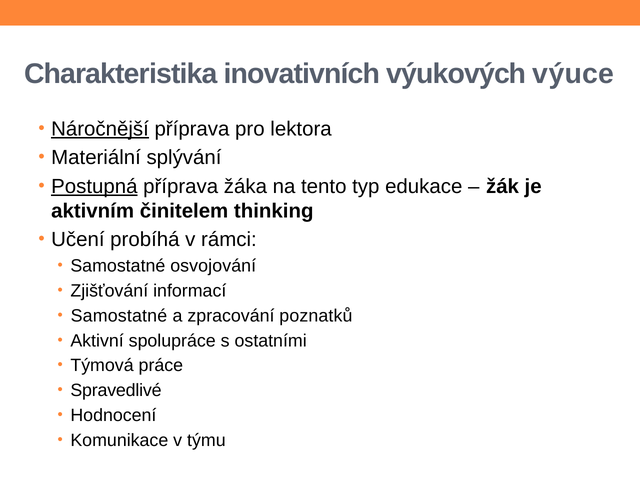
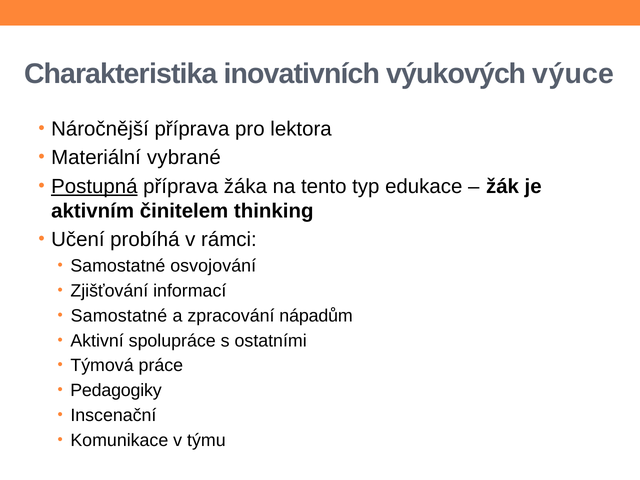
Náročnější underline: present -> none (100, 129)
splývání: splývání -> vybrané (184, 158)
poznatků: poznatků -> nápadům (316, 316)
Spravedlivé: Spravedlivé -> Pedagogiky (116, 391)
Hodnocení: Hodnocení -> Inscenační (113, 415)
